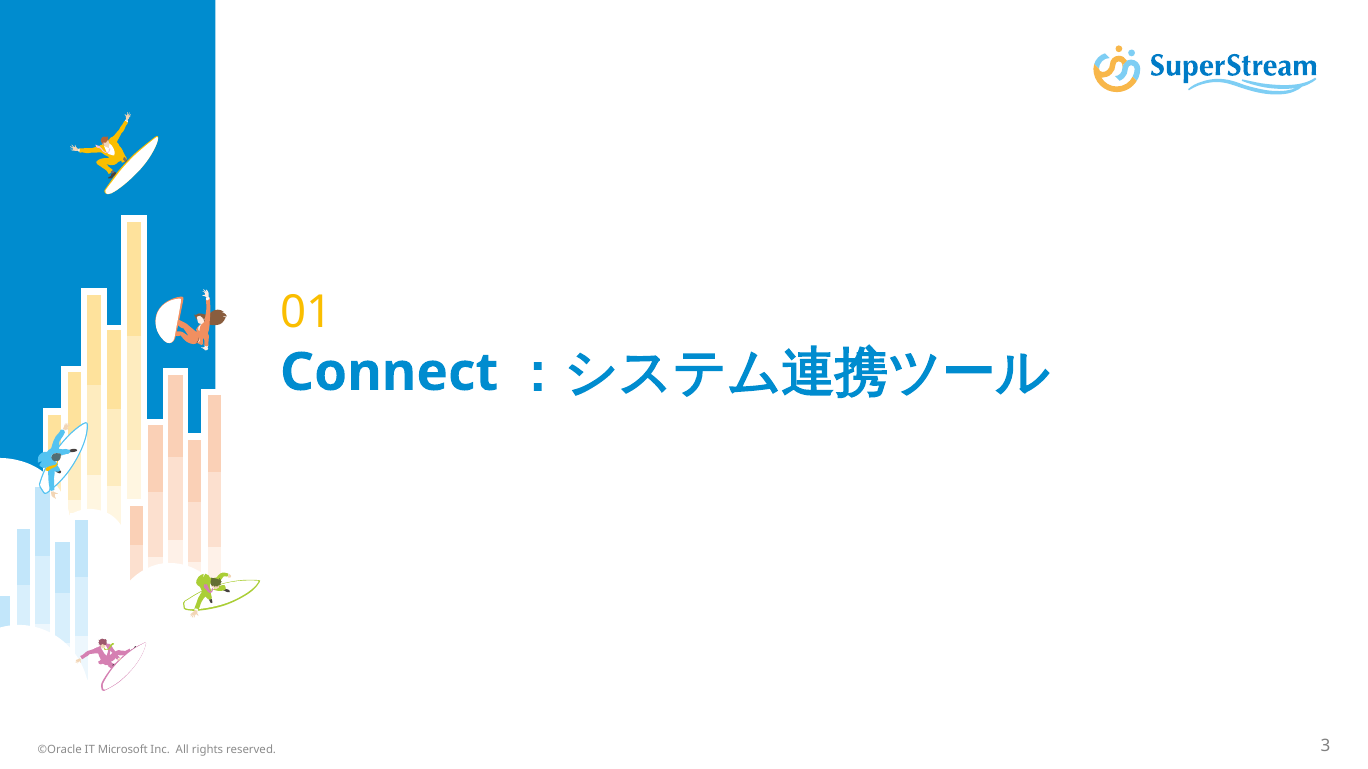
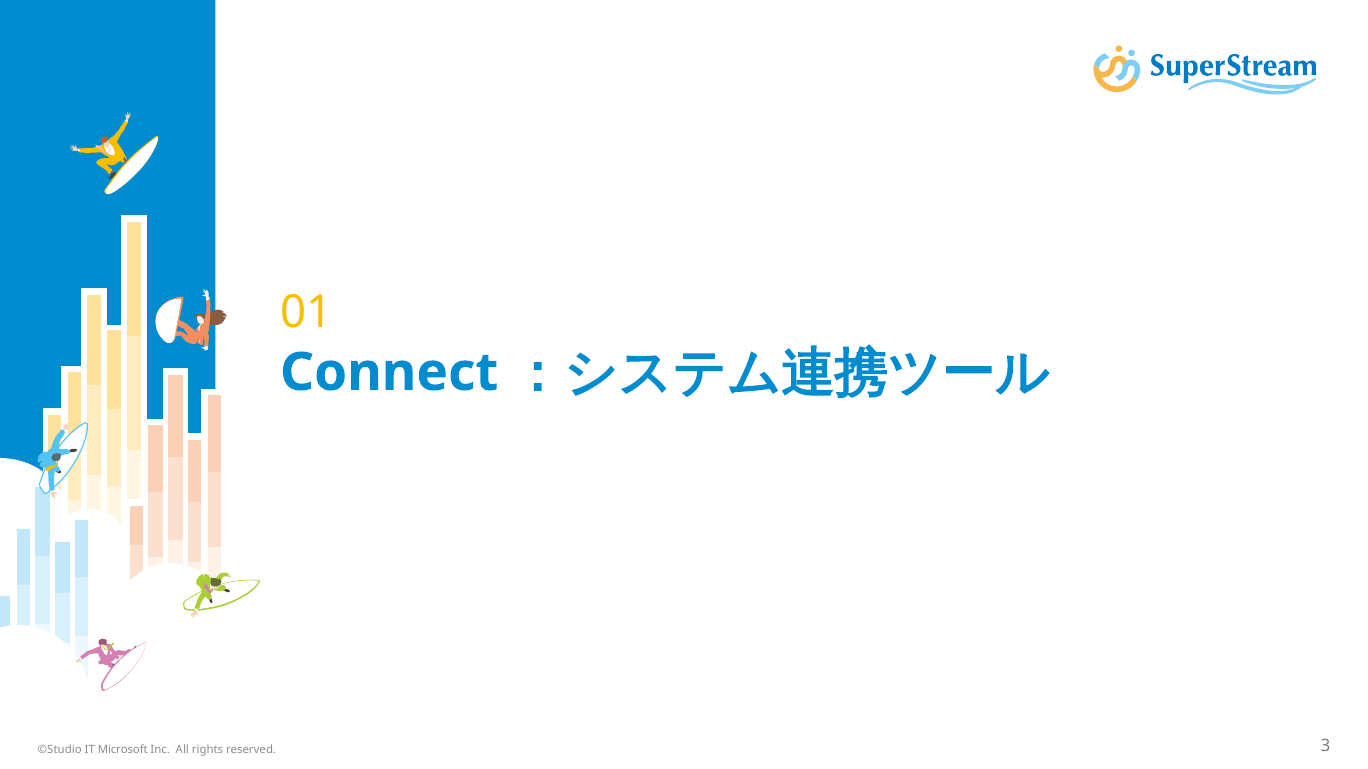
©Oracle: ©Oracle -> ©Studio (60, 750)
